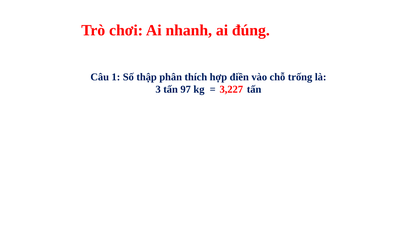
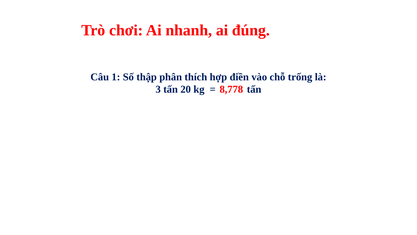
3,227: 3,227 -> 8,778 (231, 89)
97: 97 -> 20 (186, 89)
